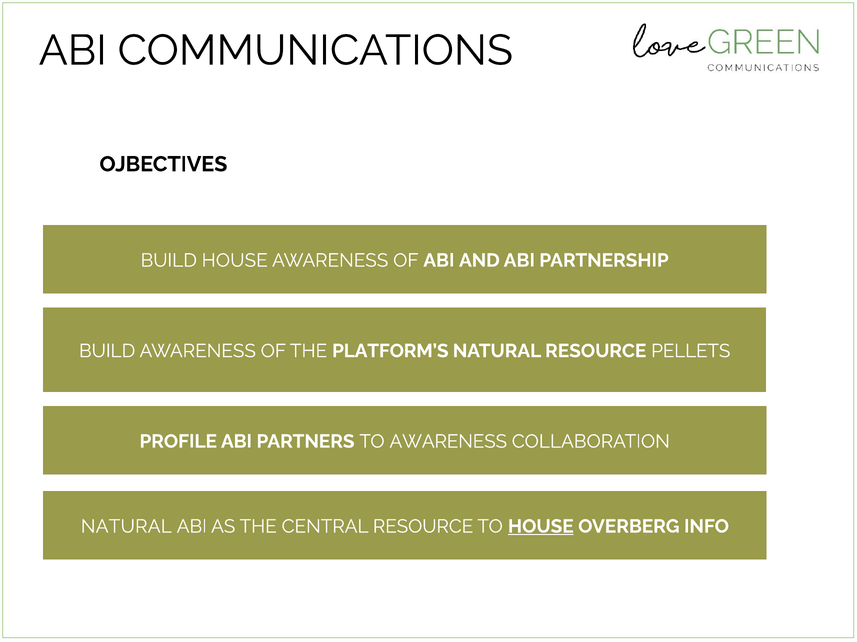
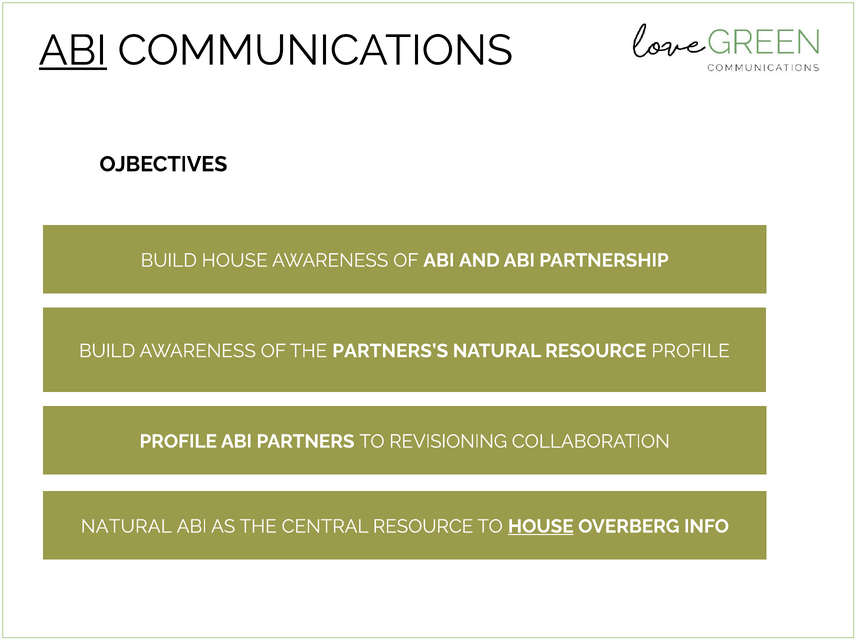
ABI underline: none -> present (73, 51)
PLATFORM’S: PLATFORM’S -> PARTNERS’S (390, 351)
RESOURCE PELLETS: PELLETS -> PROFILE (691, 351)
TO AWARENESS: AWARENESS -> REVISIONING (448, 442)
